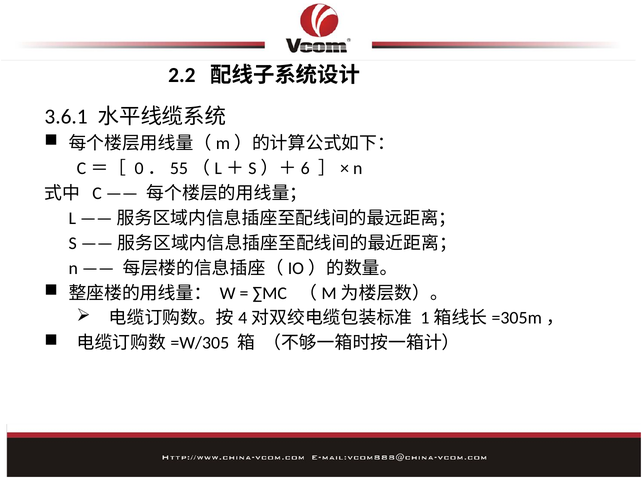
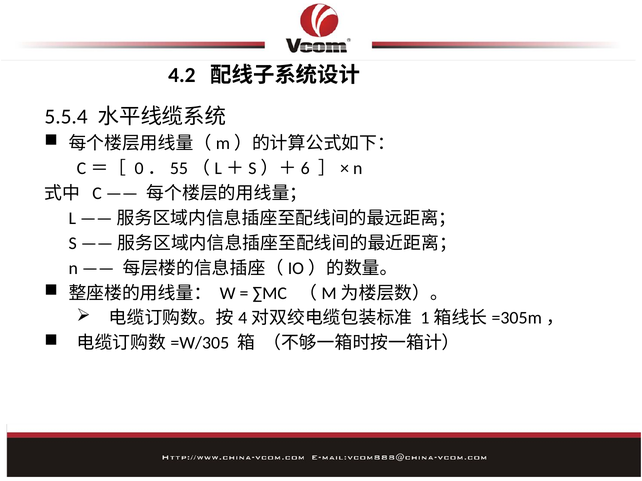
2.2: 2.2 -> 4.2 (182, 75)
3.6.1: 3.6.1 -> 5.5.4 (66, 117)
